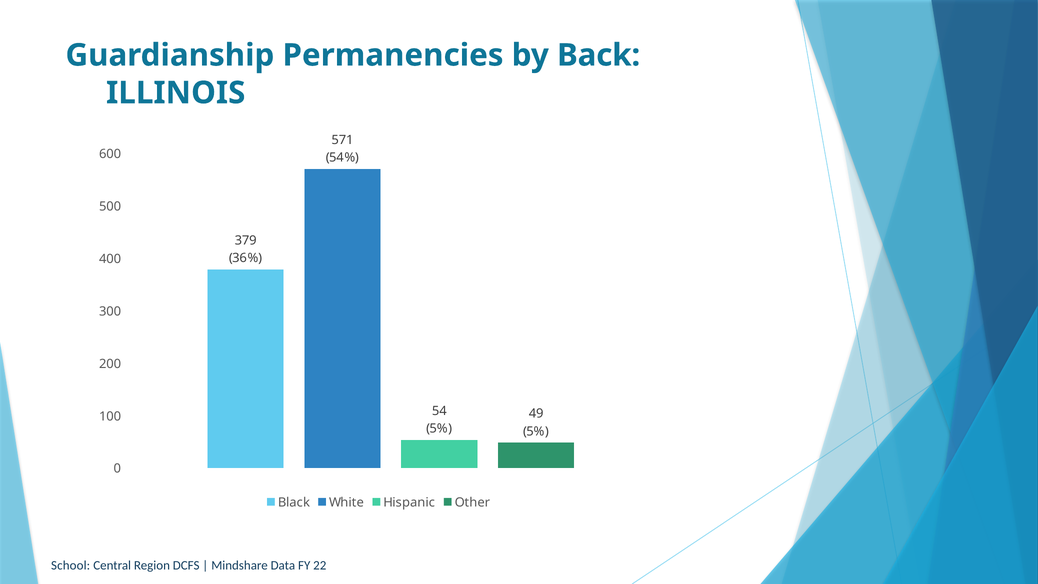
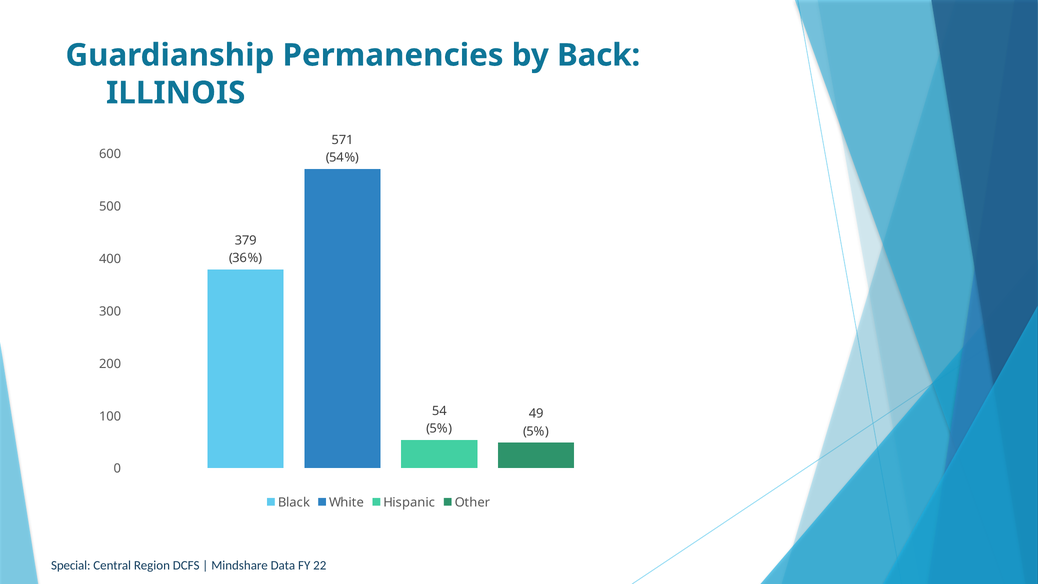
School: School -> Special (71, 565)
